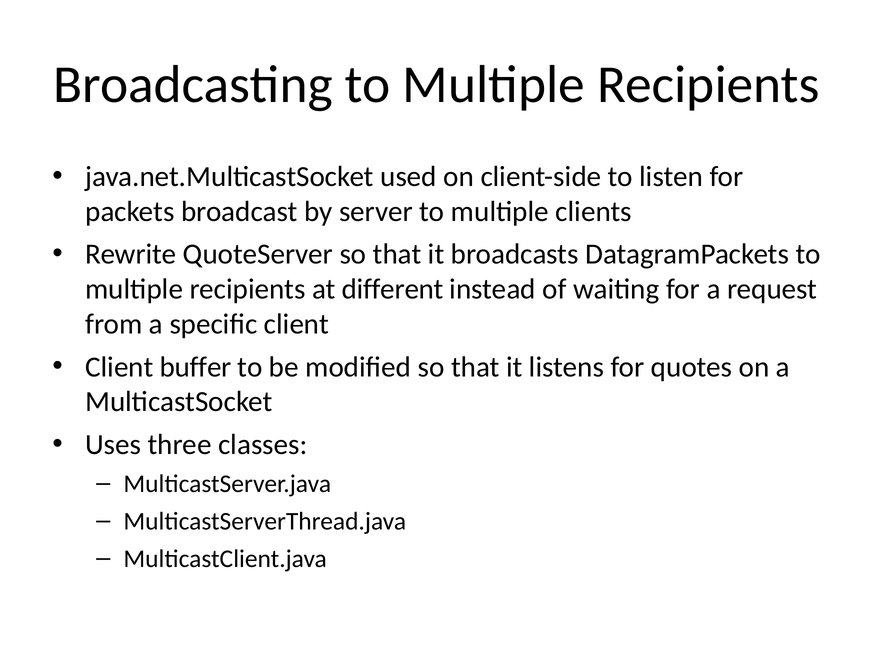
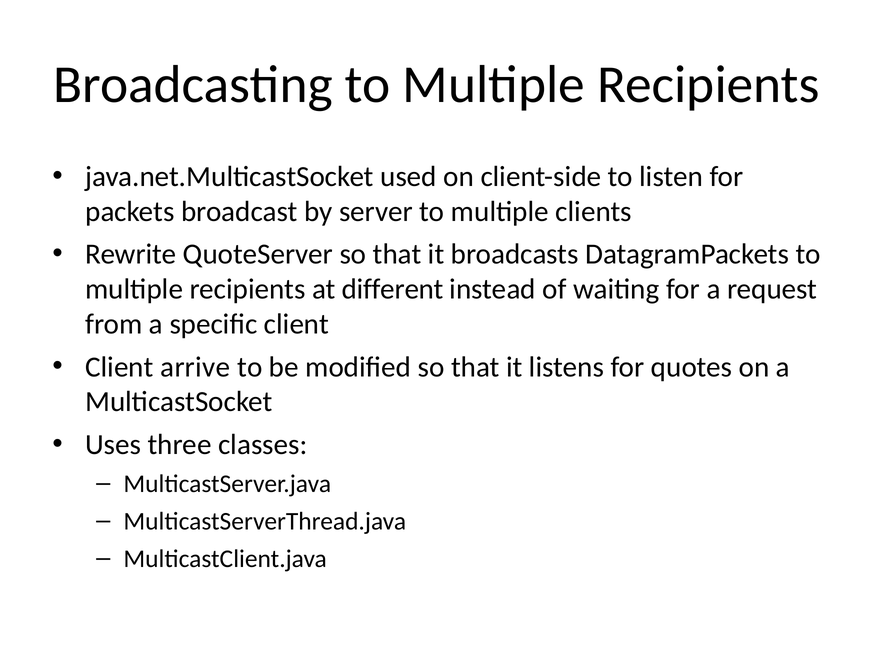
buffer: buffer -> arrive (195, 367)
